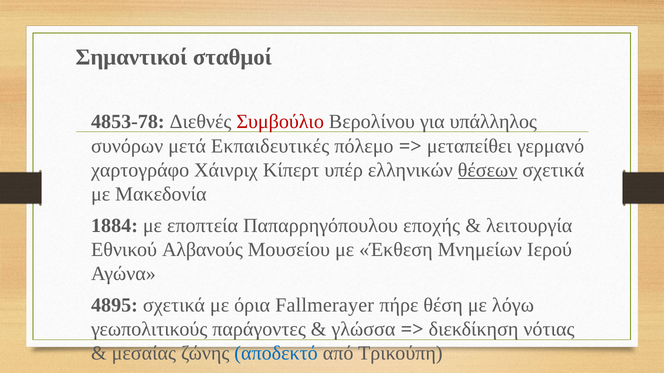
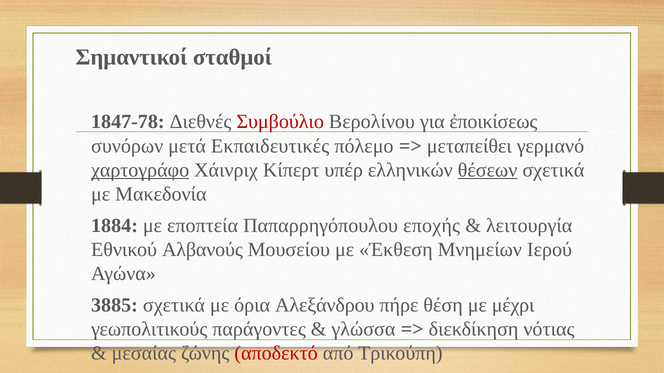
4853-78: 4853-78 -> 1847-78 (128, 122)
υπάλληλος: υπάλληλος -> ἐποικίσεως (493, 122)
χαρτογράφο underline: none -> present (140, 170)
4895: 4895 -> 3885 (114, 306)
Fallmerayer: Fallmerayer -> Αλεξάνδρου (325, 306)
λόγω: λόγω -> μέχρι (513, 306)
αποδεκτό colour: blue -> red (276, 354)
